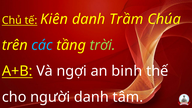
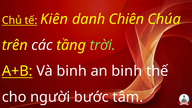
Trầm: Trầm -> Chiên (126, 19)
các colour: light blue -> white (42, 45)
Và ngợi: ngợi -> binh (72, 71)
người danh: danh -> bước (91, 97)
